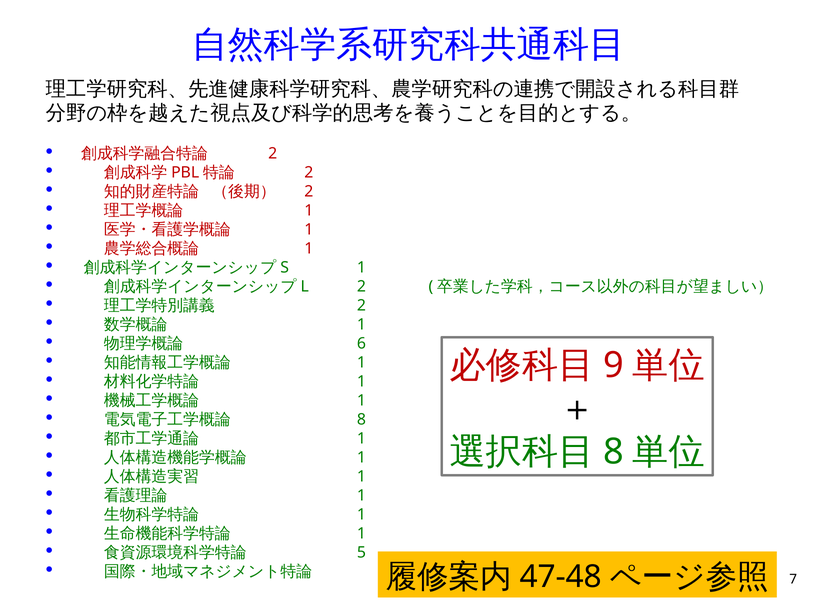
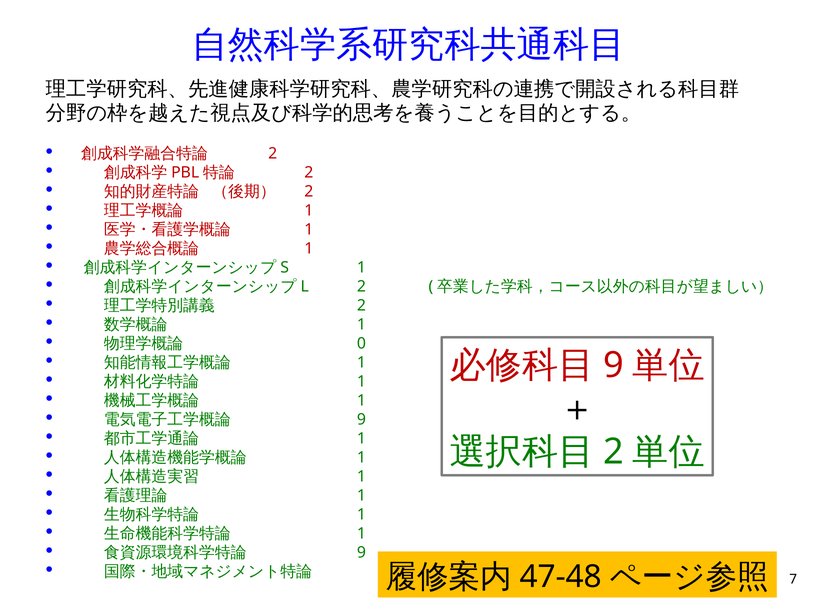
6: 6 -> 0 (361, 343)
8: 8 -> 9 (361, 419)
8: 8 -> 2 (614, 452)
5: 5 -> 9 (361, 552)
